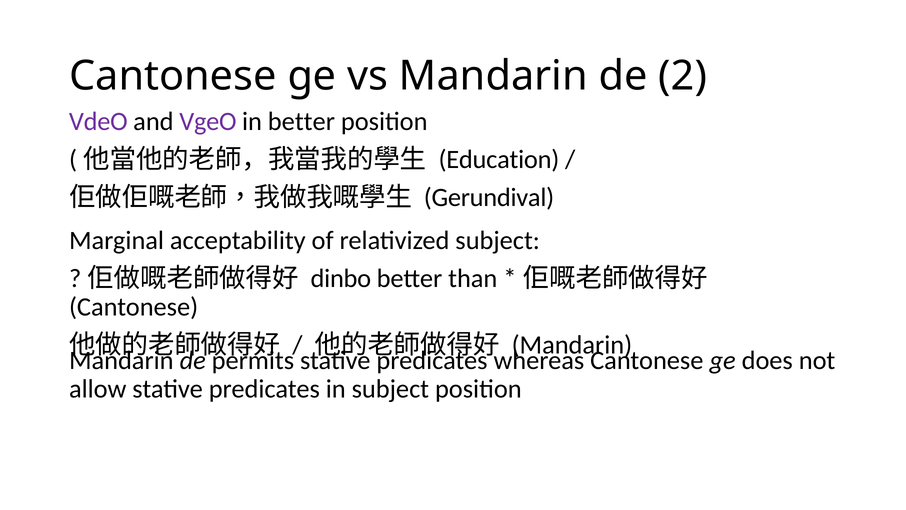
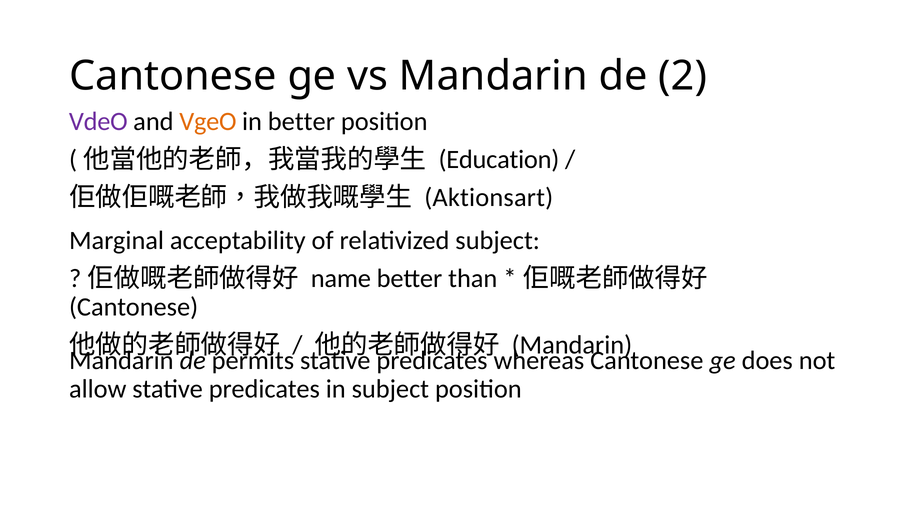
VgeO colour: purple -> orange (208, 122)
Gerundival: Gerundival -> Aktionsart (489, 198)
dinbo: dinbo -> name (341, 278)
